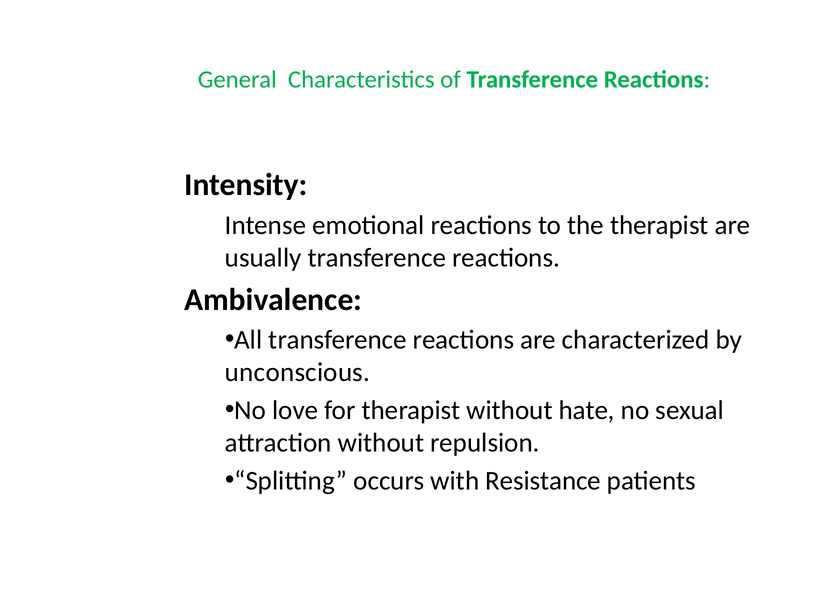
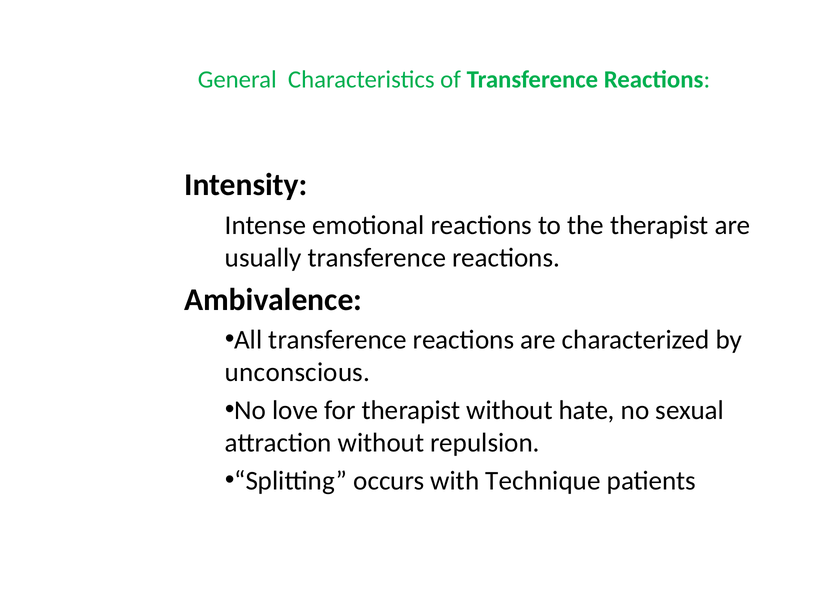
Resistance: Resistance -> Technique (543, 481)
